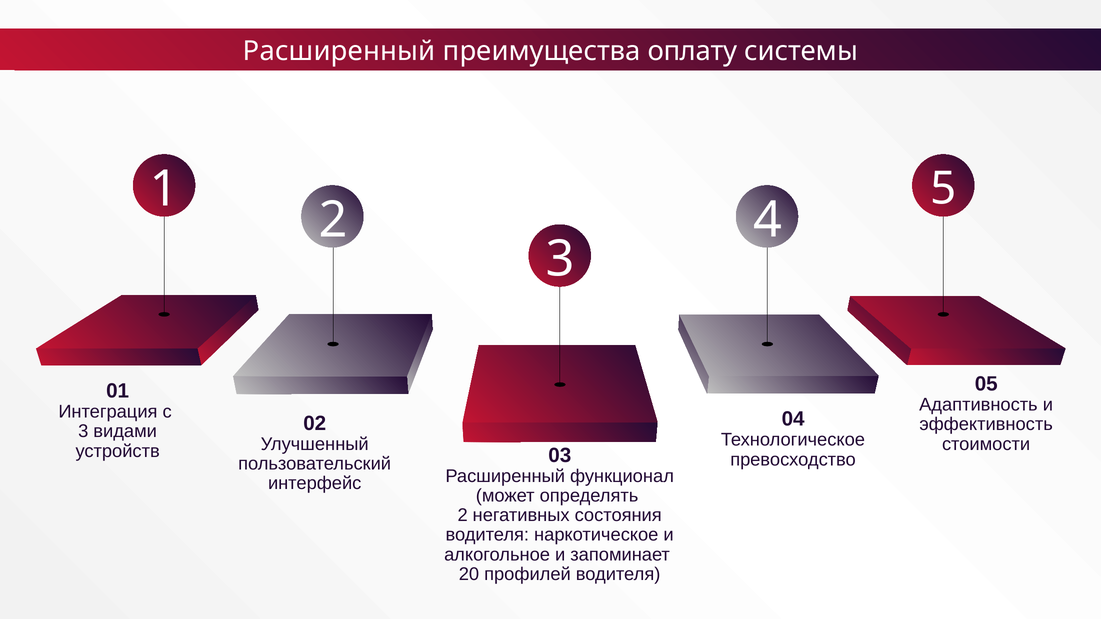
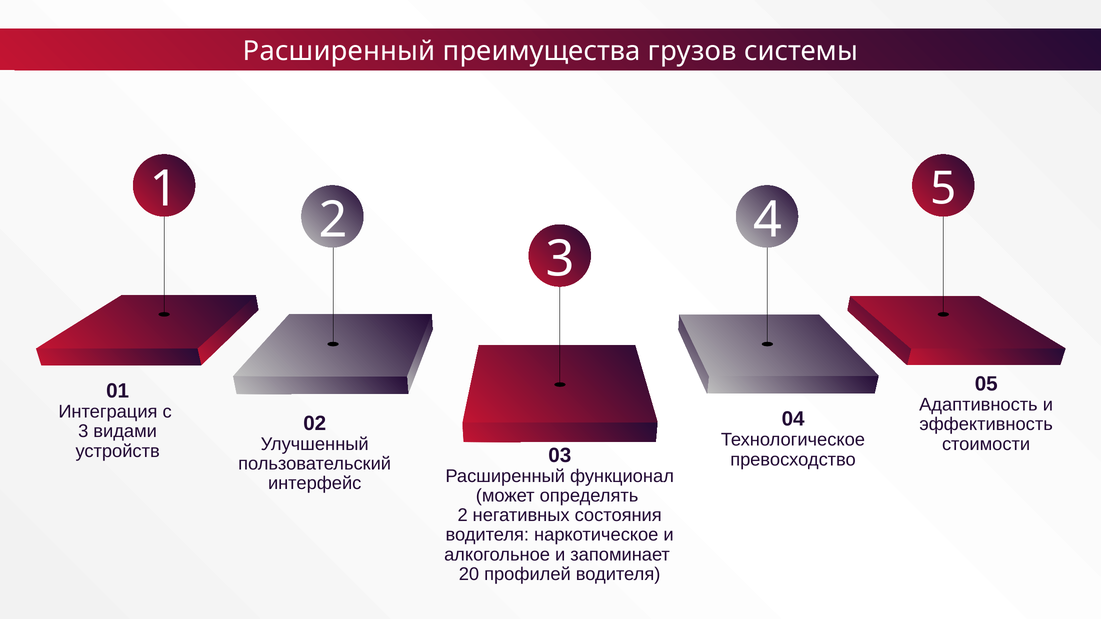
оплату: оплату -> грузов (692, 51)
